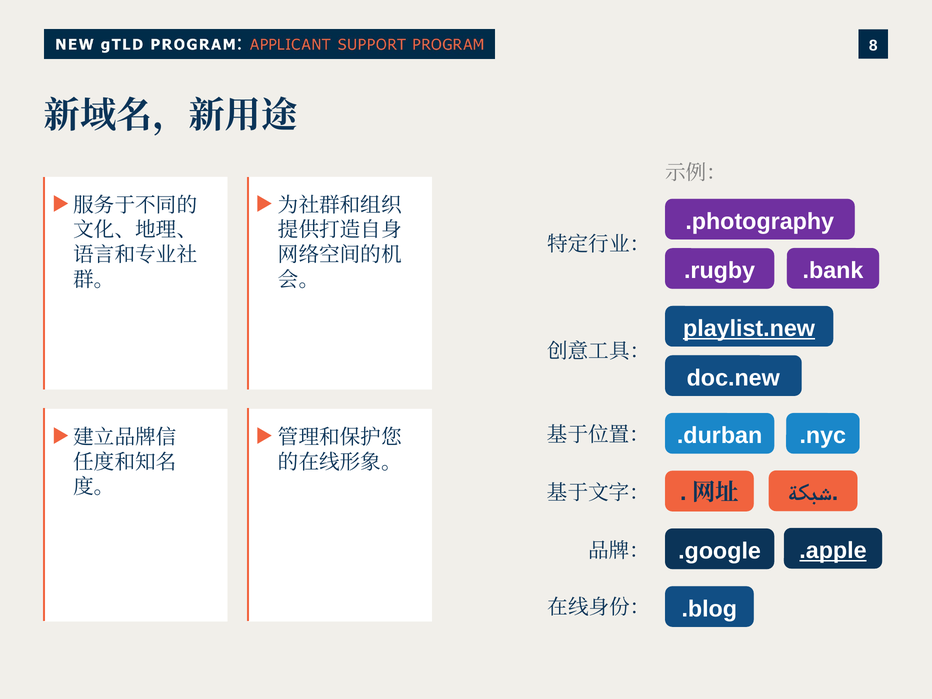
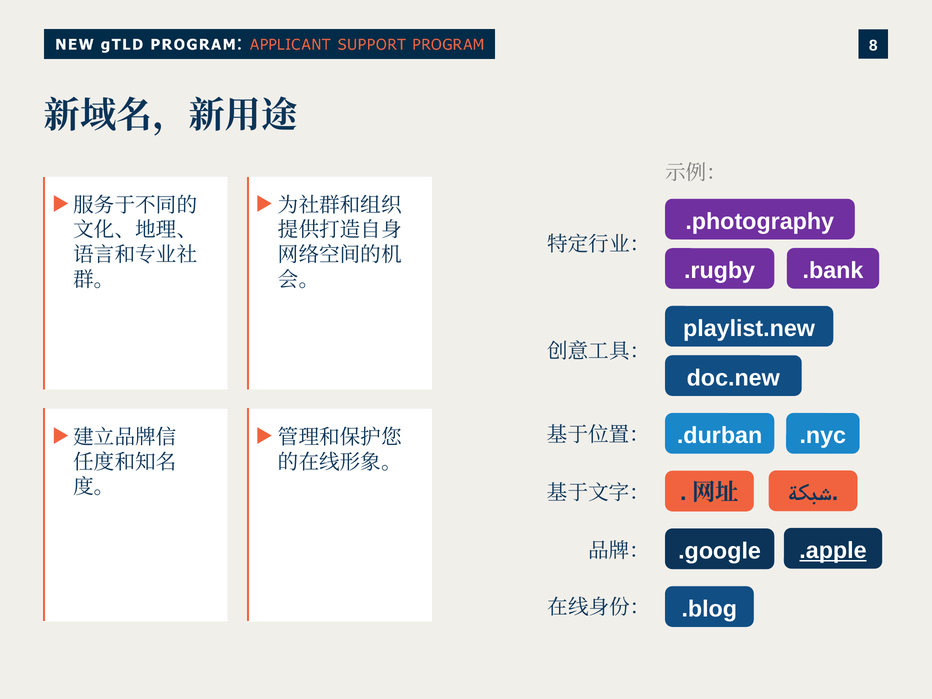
playlist.new underline: present -> none (749, 329)
